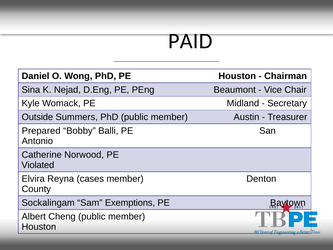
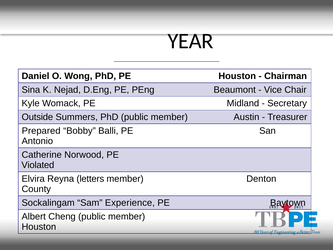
PAID: PAID -> YEAR (191, 41)
cases: cases -> letters (90, 179)
Exemptions: Exemptions -> Experience (130, 203)
